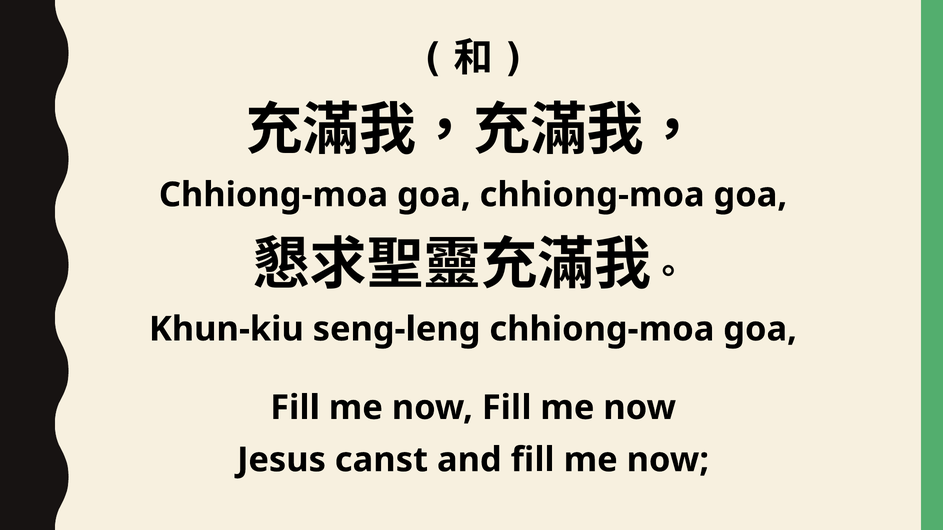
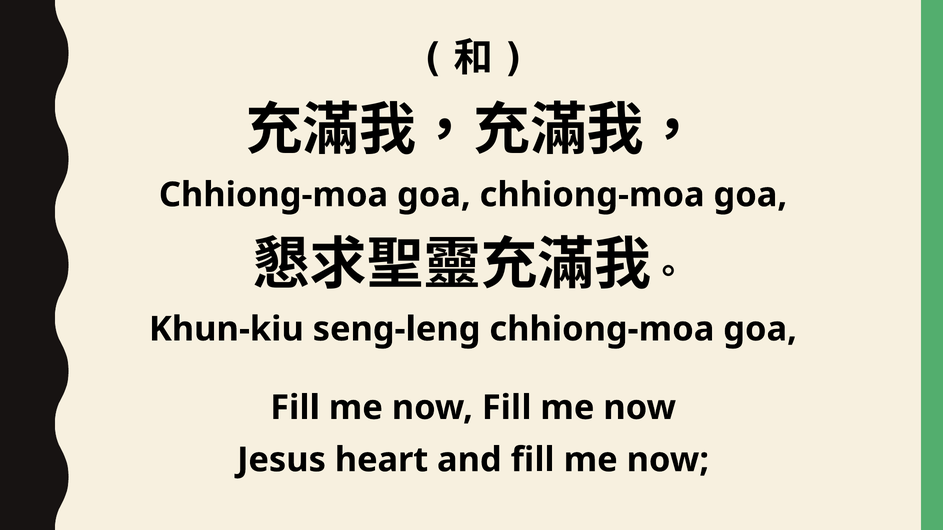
canst: canst -> heart (381, 460)
